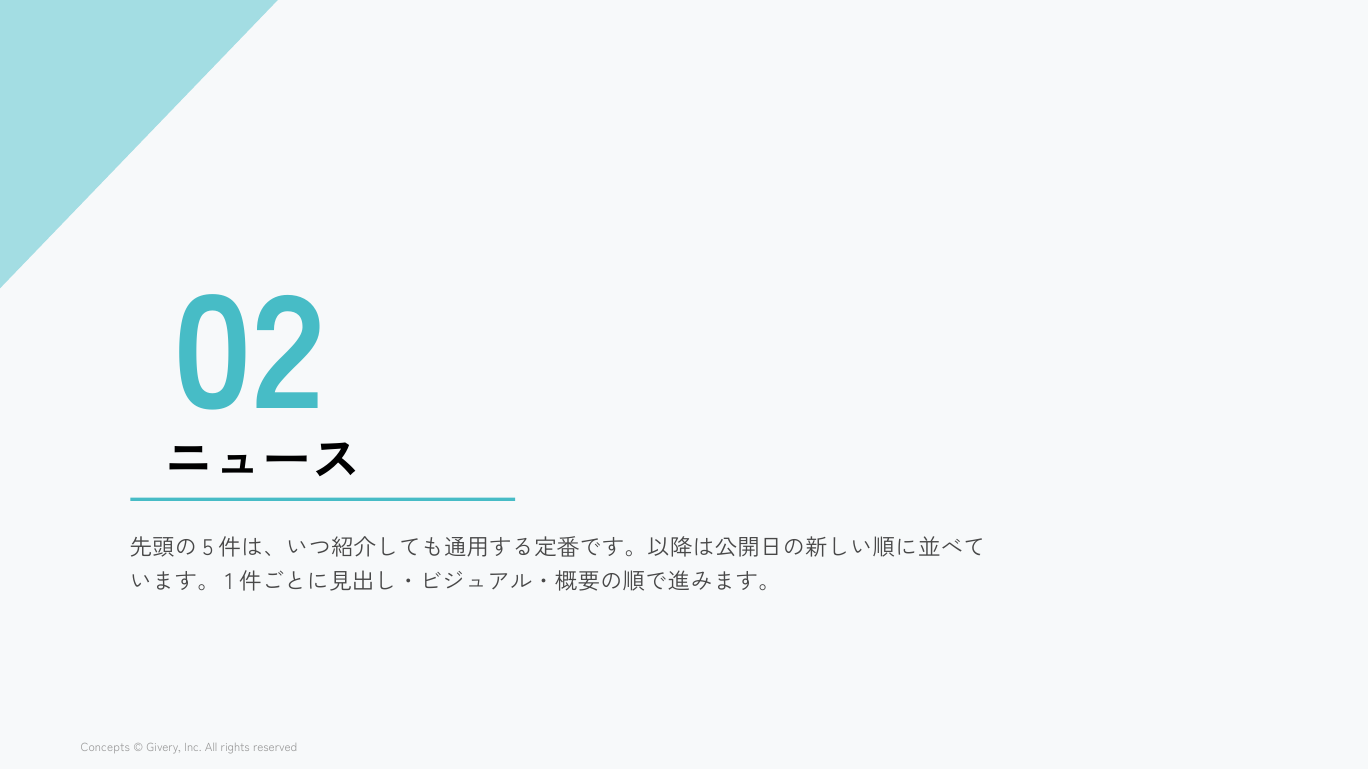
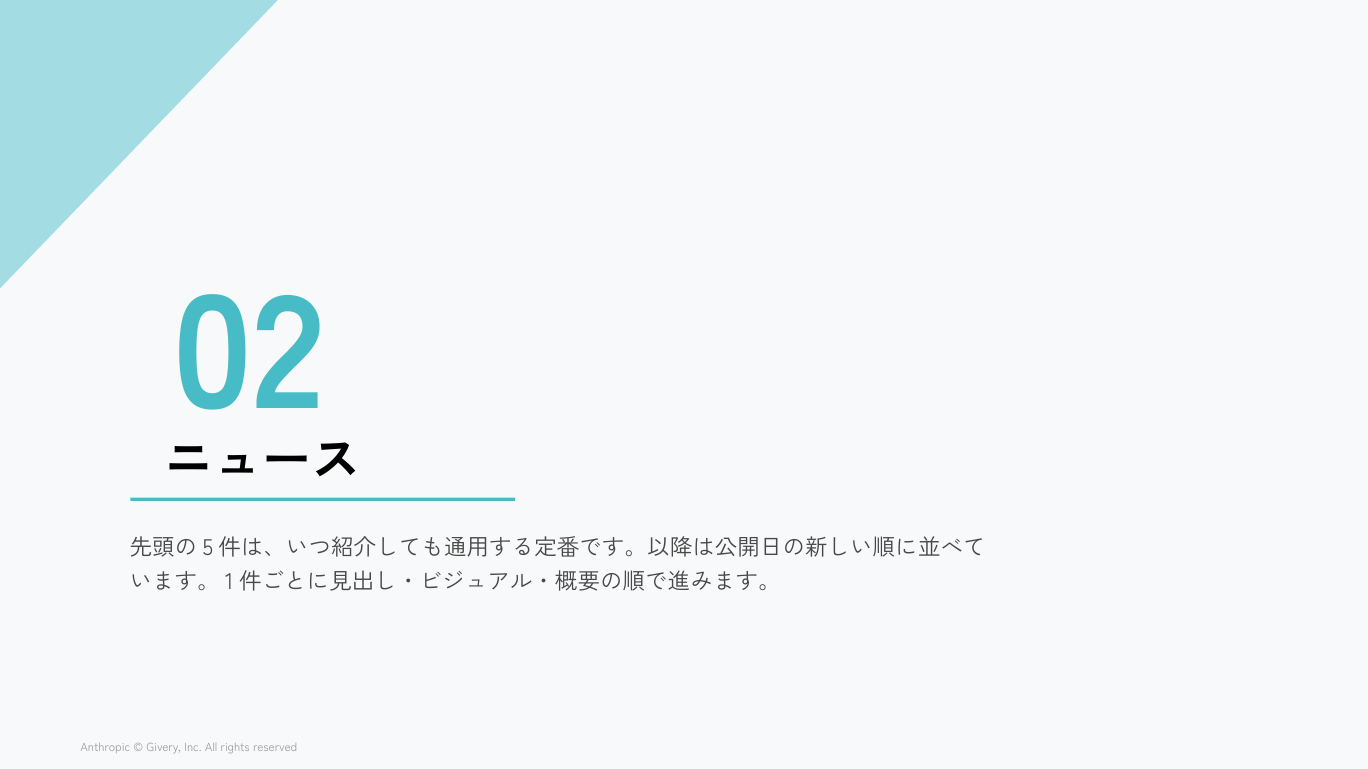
Concepts: Concepts -> Anthropic (105, 748)
